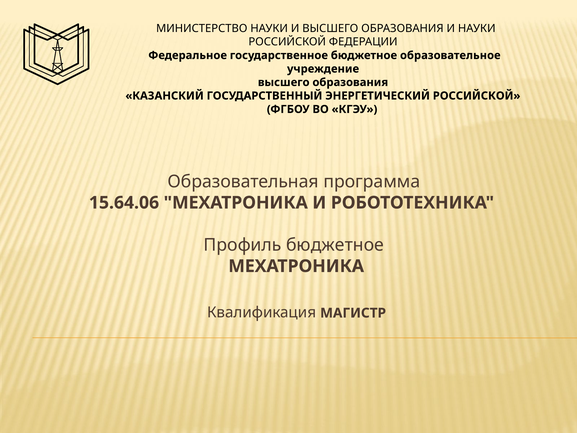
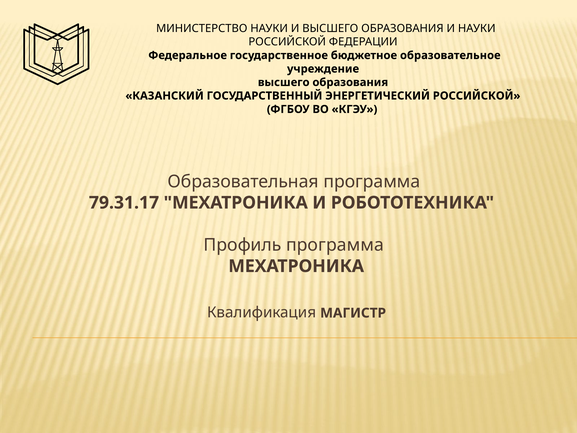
15.64.06: 15.64.06 -> 79.31.17 (124, 203)
Профиль бюджетное: бюджетное -> программа (335, 245)
